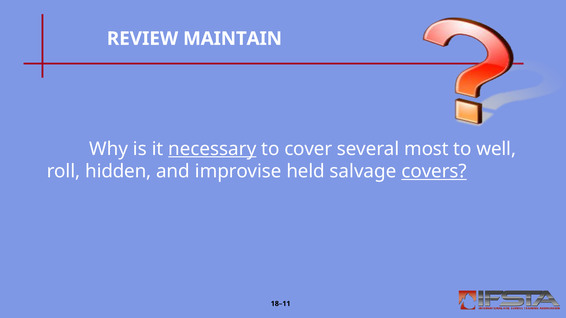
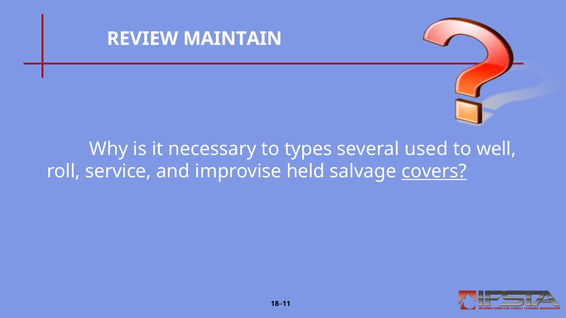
necessary underline: present -> none (212, 149)
cover: cover -> types (308, 149)
most: most -> used (426, 149)
hidden: hidden -> service (118, 172)
